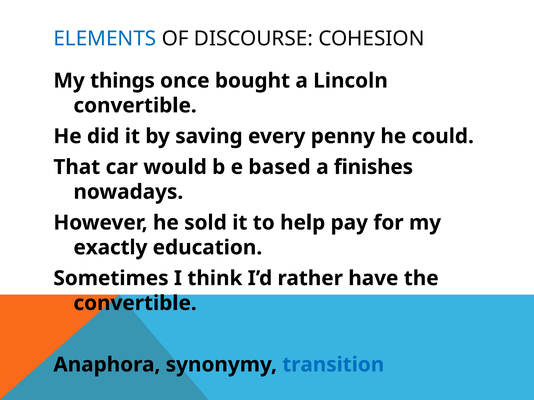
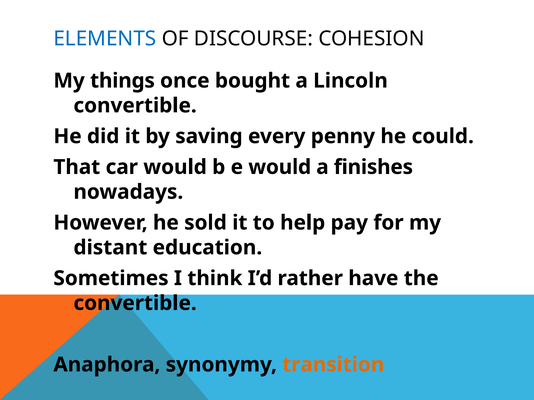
e based: based -> would (280, 167)
exactly: exactly -> distant (110, 248)
transition colour: blue -> orange (333, 365)
